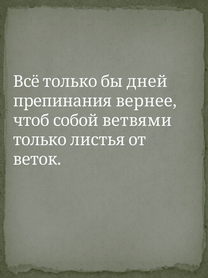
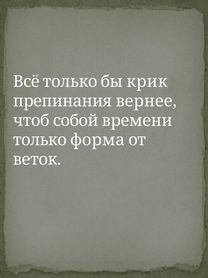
дней: дней -> крик (147, 81)
ветвями: ветвями -> времени (137, 120)
листья: листья -> форма (97, 140)
